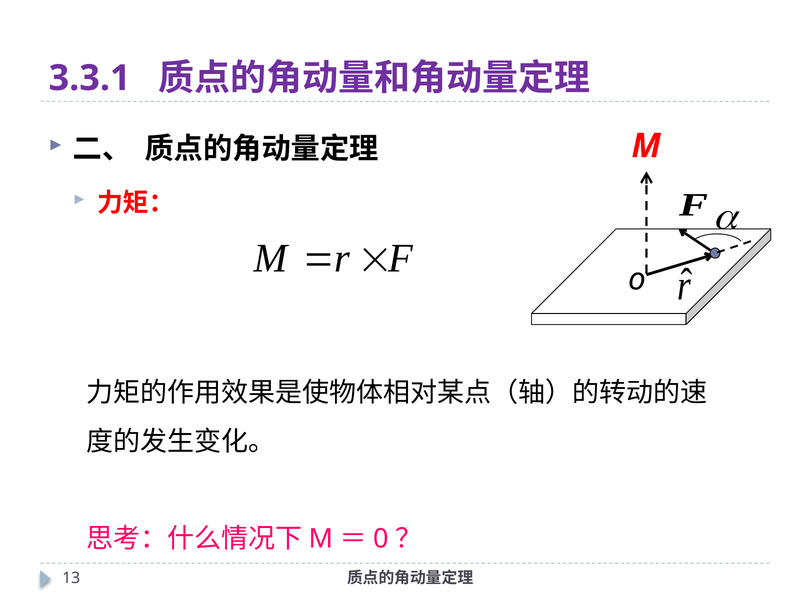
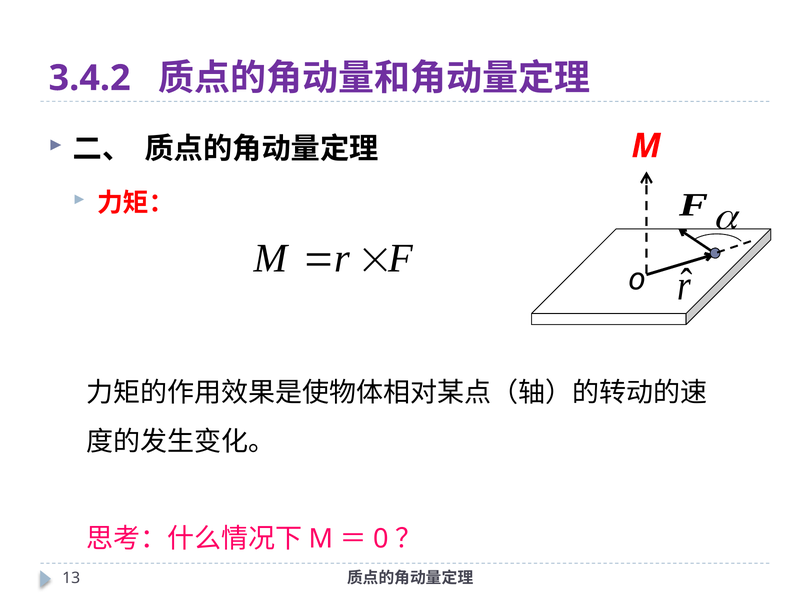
3.3.1: 3.3.1 -> 3.4.2 (90, 78)
